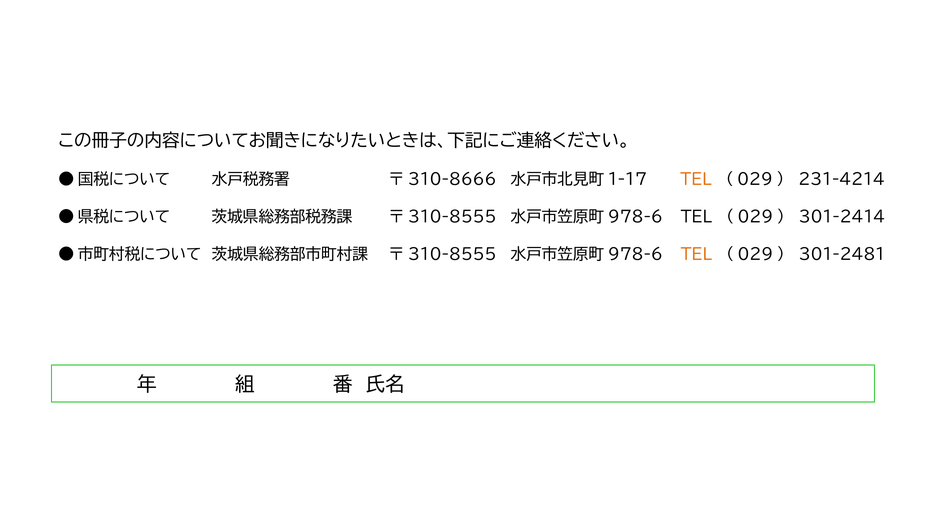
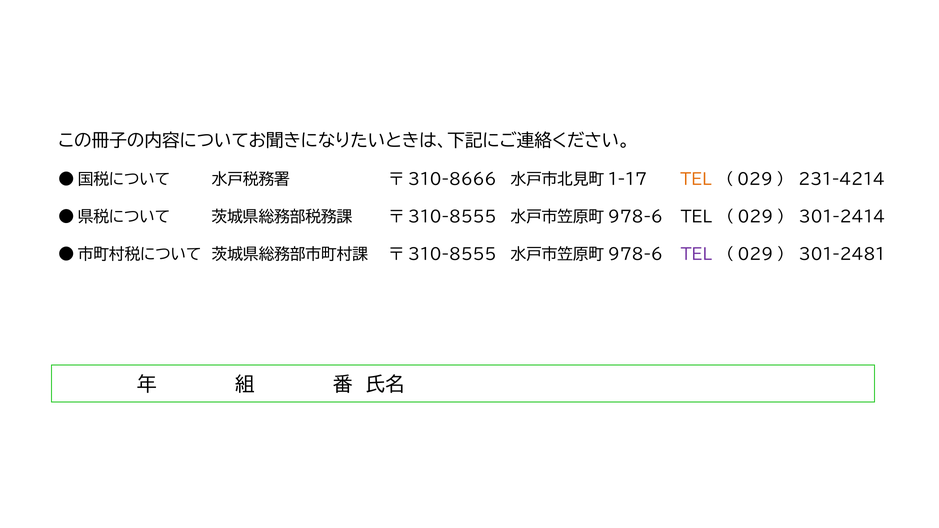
TEL colour: orange -> purple (696, 255)
